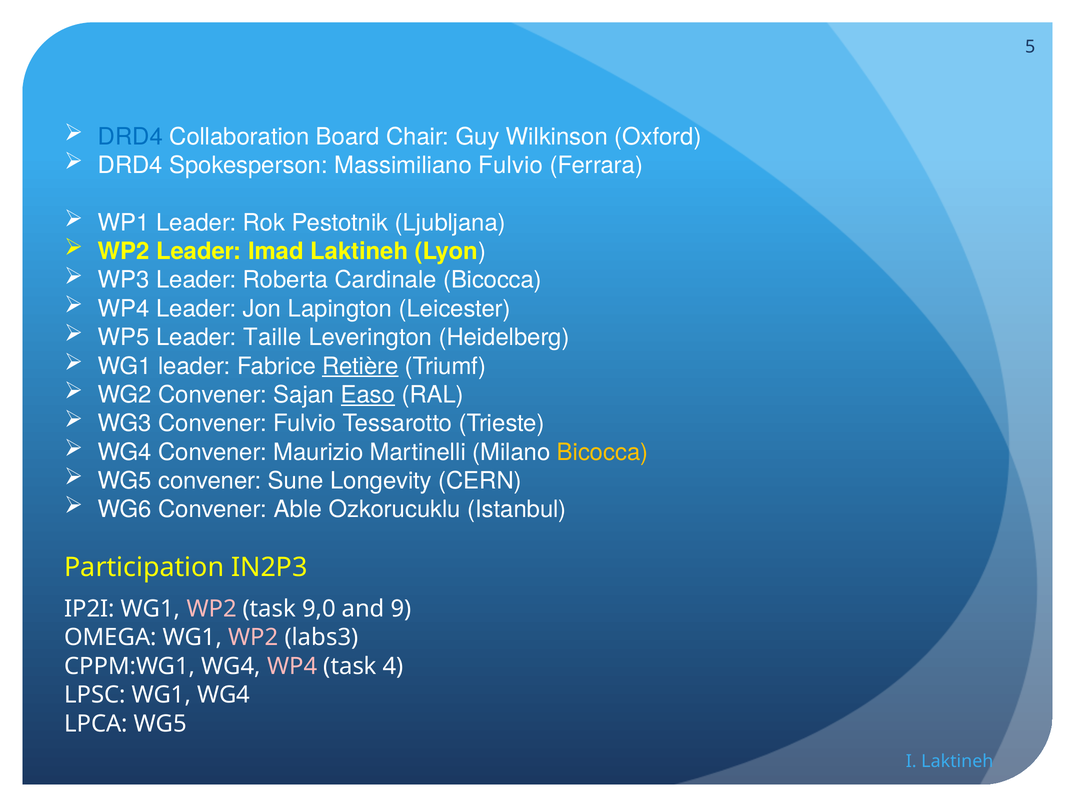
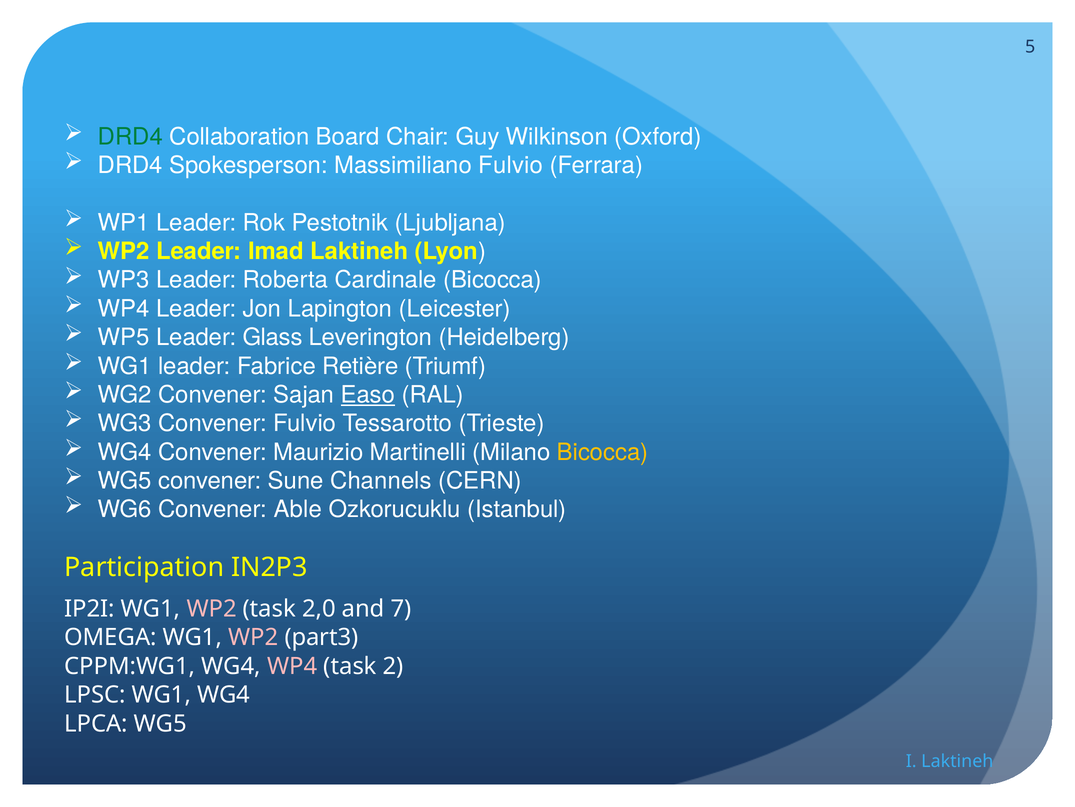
DRD4 colour: blue -> green (130, 137)
Taille: Taille -> Glass (273, 337)
Retière underline: present -> none (360, 366)
Longevity: Longevity -> Channels (381, 480)
9,0: 9,0 -> 2,0 (319, 608)
9: 9 -> 7 (401, 608)
labs3: labs3 -> part3 (322, 637)
4: 4 -> 2 (393, 666)
